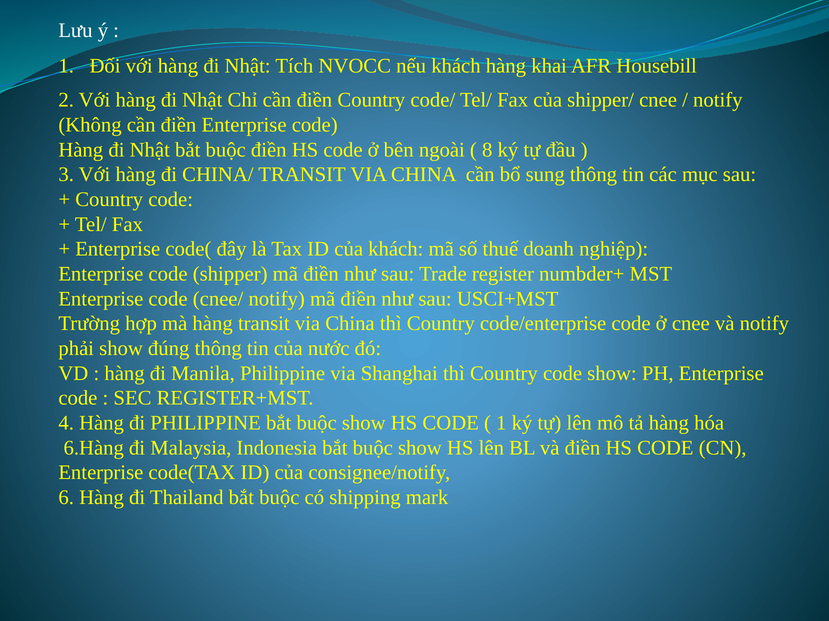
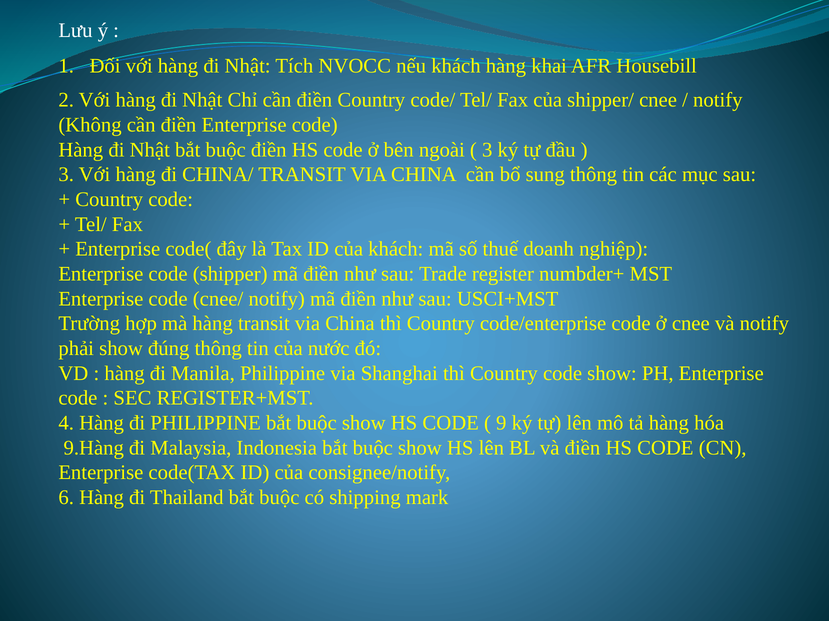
8: 8 -> 3 (487, 150)
1: 1 -> 9 (501, 423)
6.Hàng: 6.Hàng -> 9.Hàng (94, 448)
